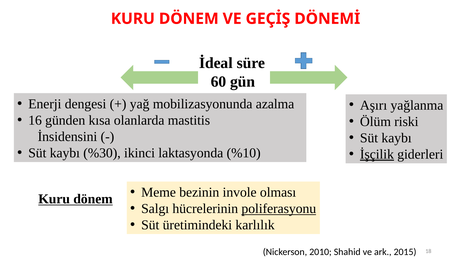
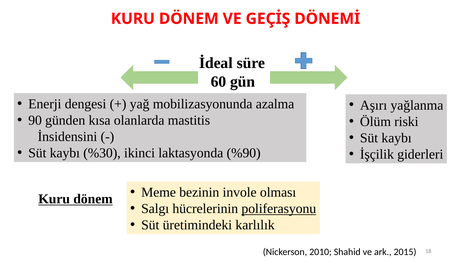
16: 16 -> 90 (35, 120)
%10: %10 -> %90 (244, 153)
İşçilik underline: present -> none (377, 154)
